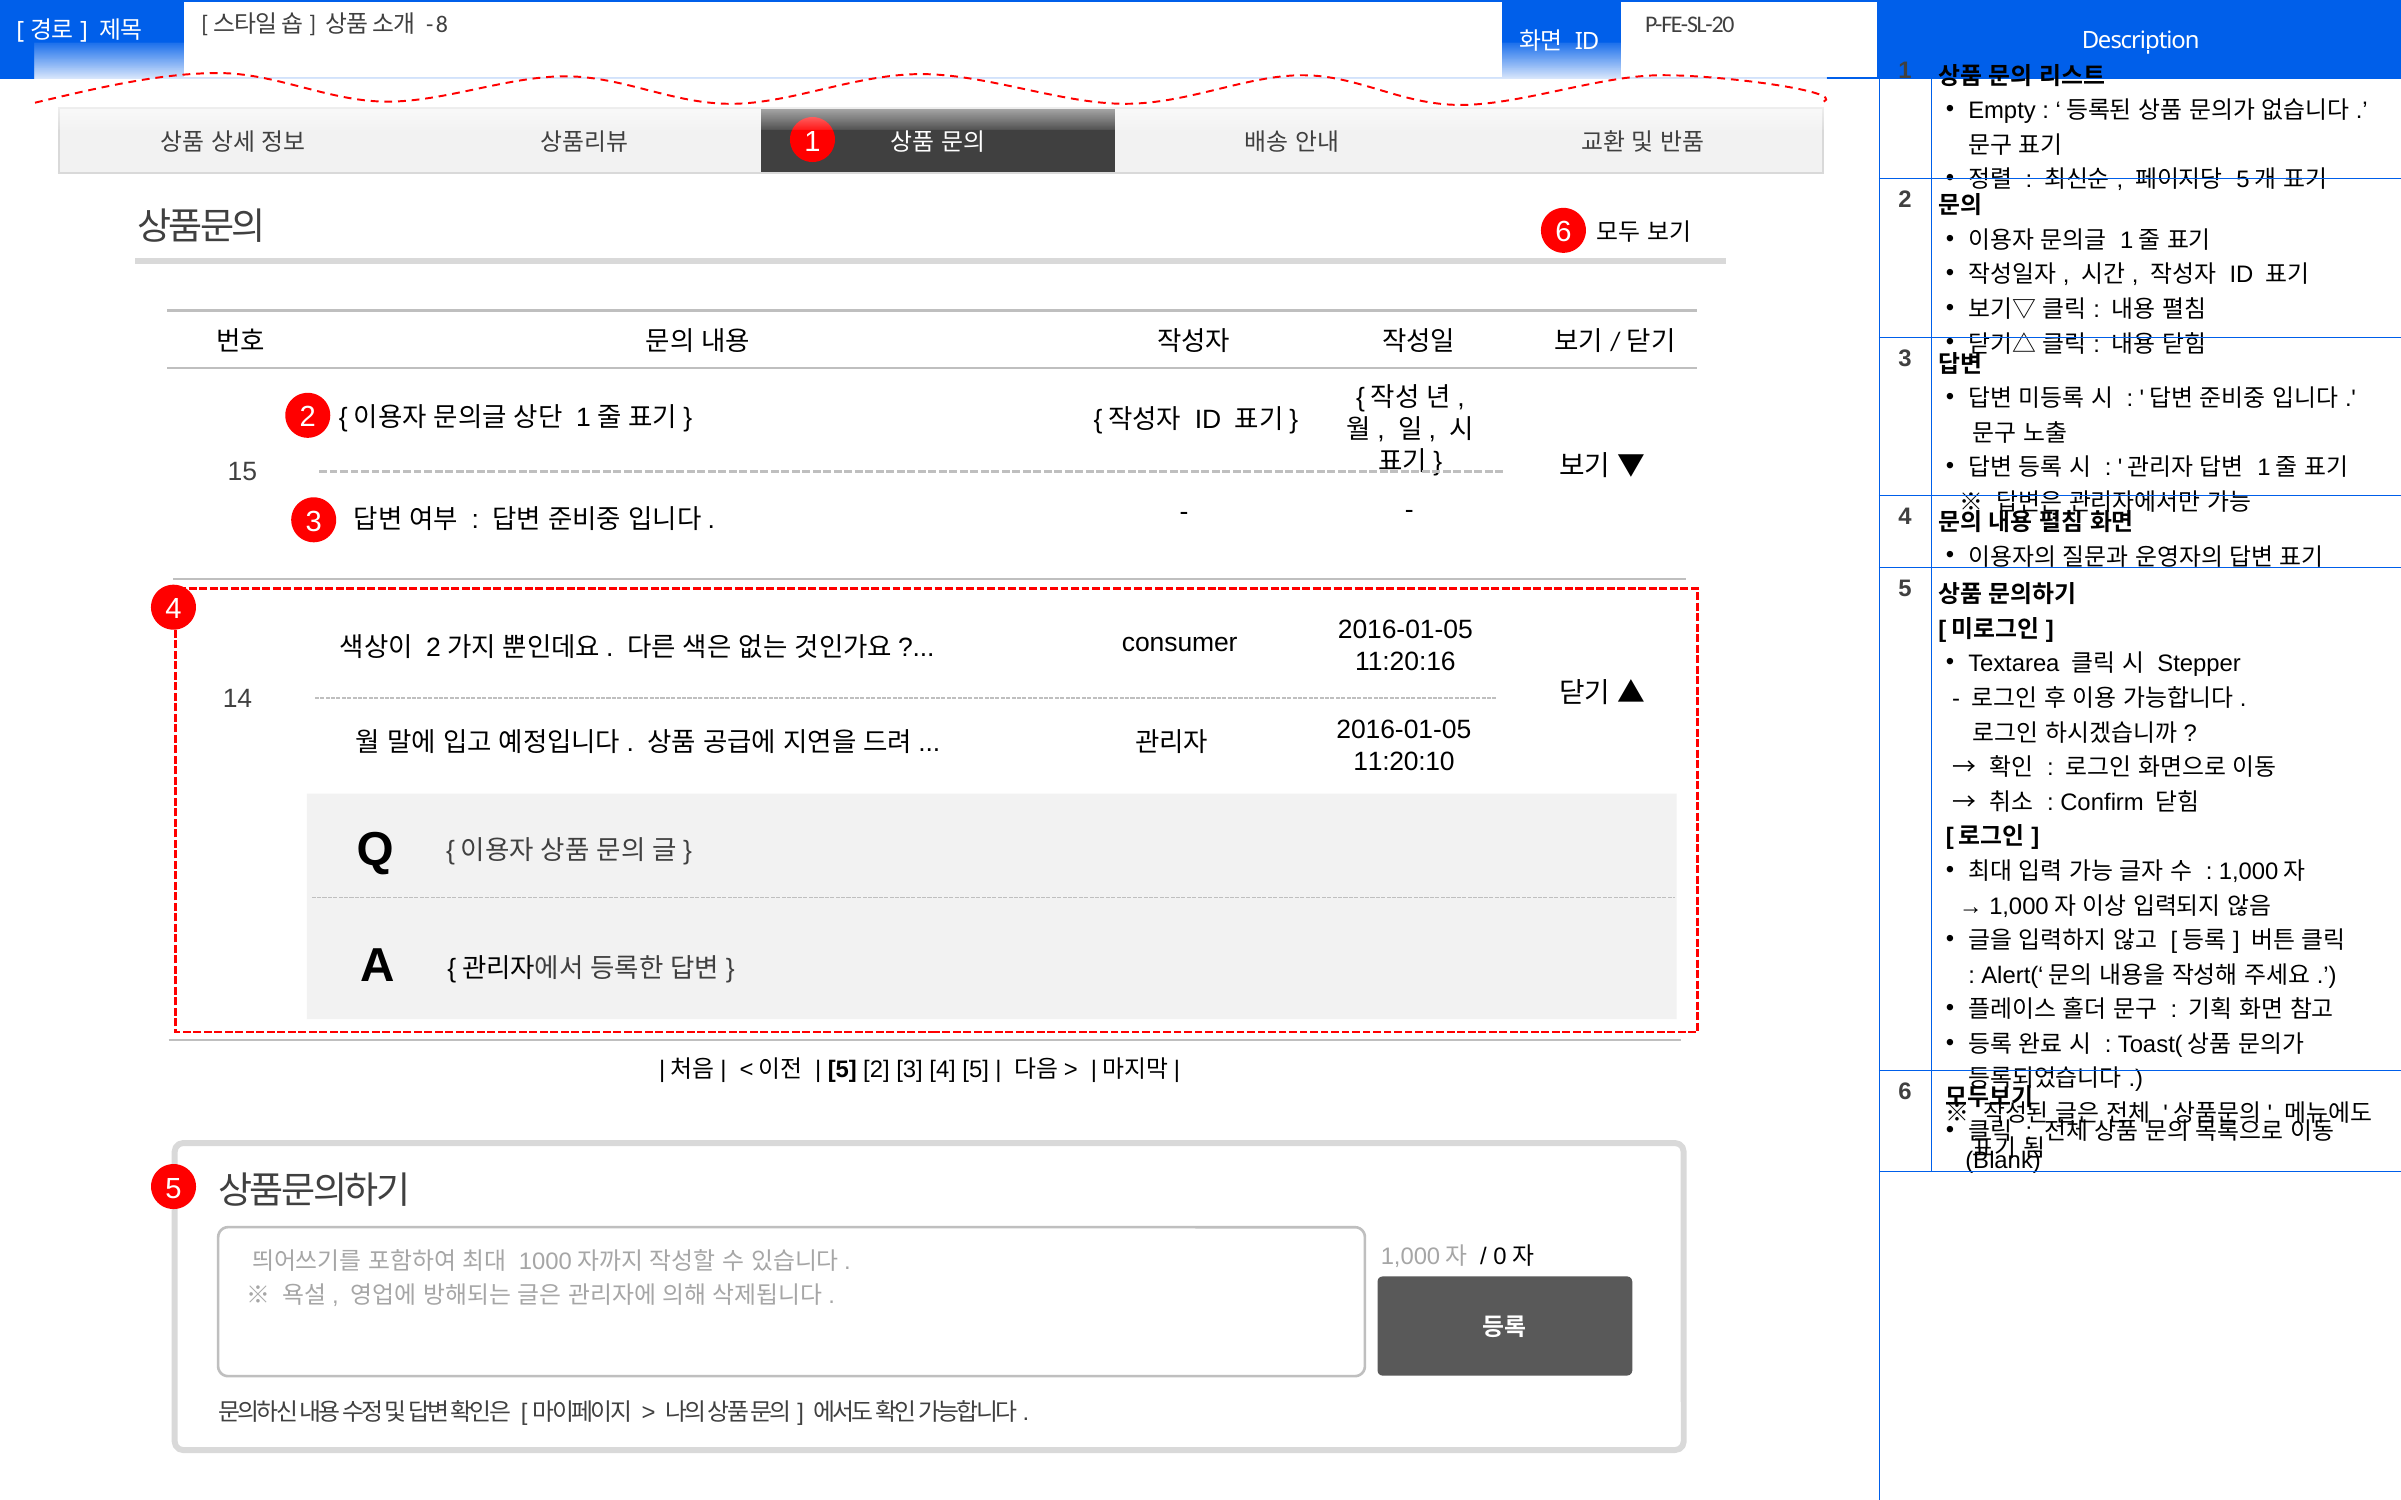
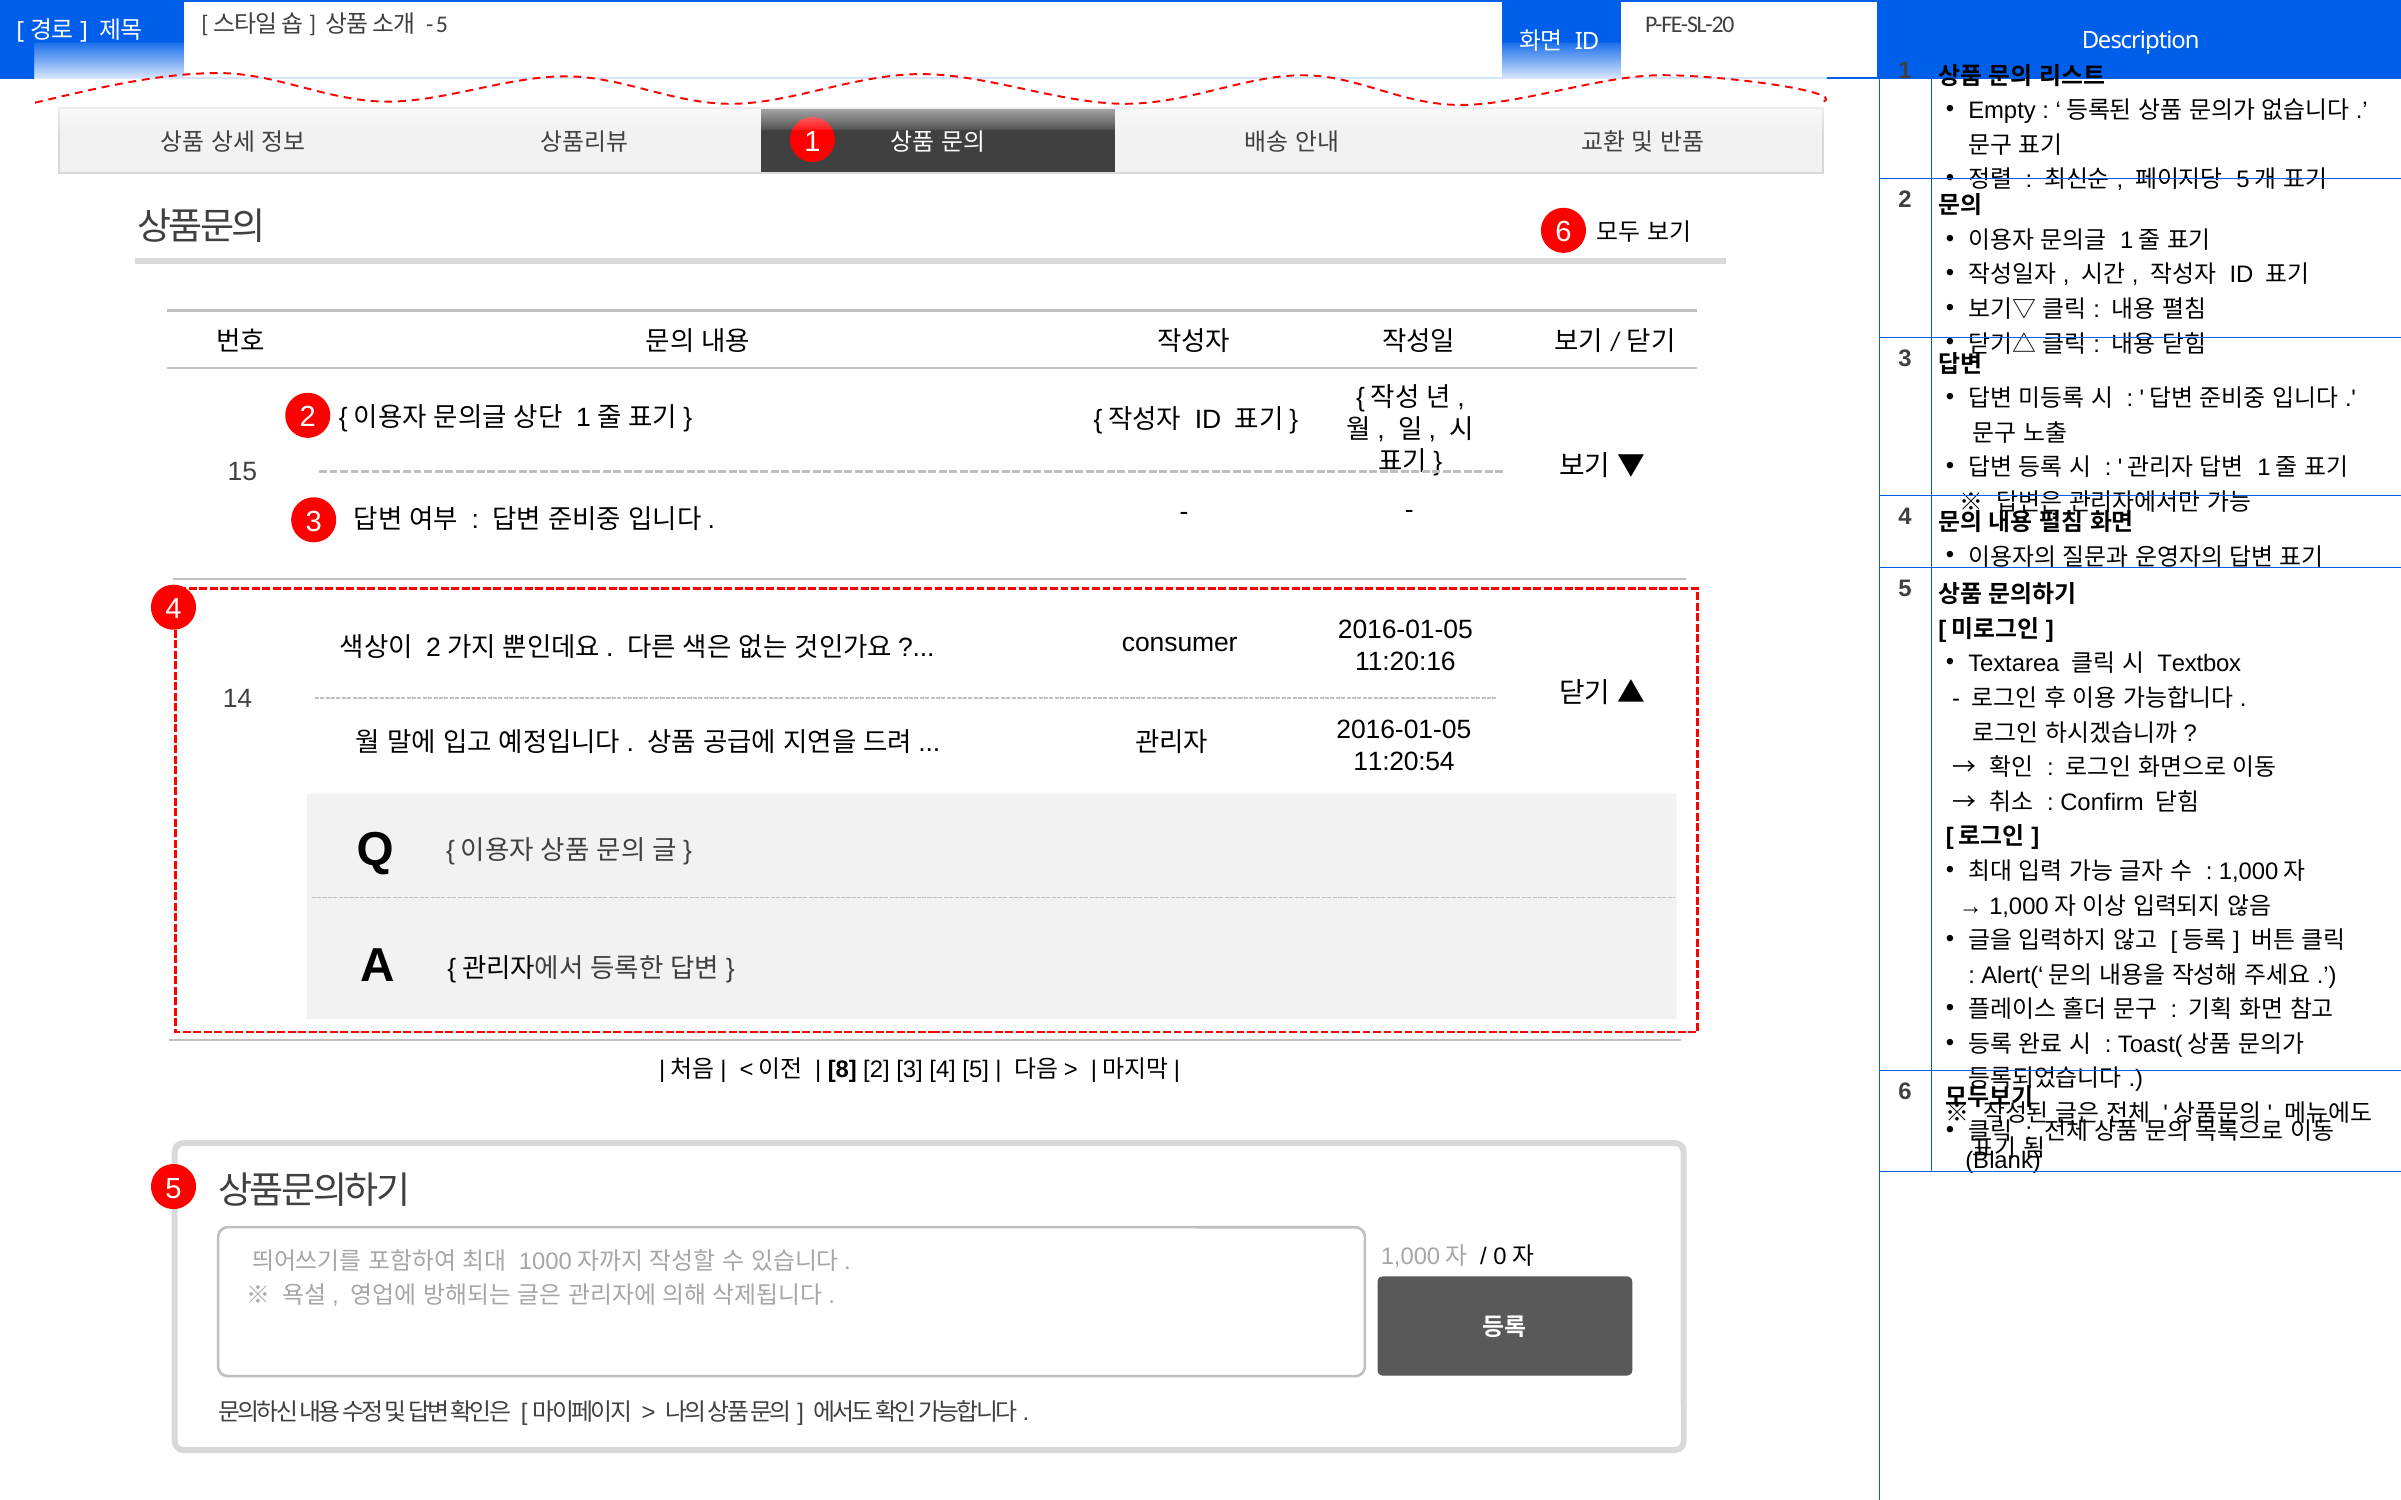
8: 8 -> 5 (442, 24)
Stepper: Stepper -> Textbox (2199, 664)
11:20:10: 11:20:10 -> 11:20:54 (1404, 762)
5: 5 -> 8 (842, 1070)
